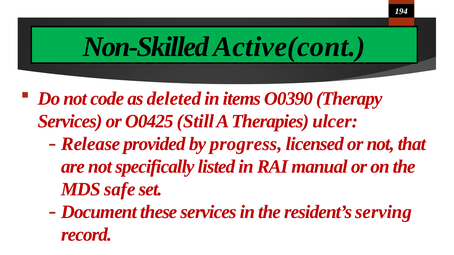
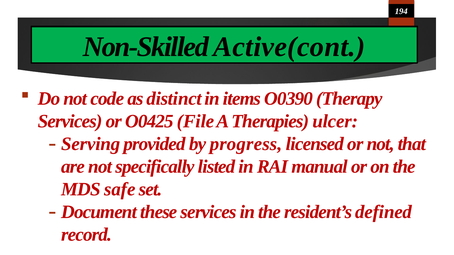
deleted: deleted -> distinct (174, 99)
Still: Still -> File (196, 121)
Release: Release -> Serving (91, 144)
serving: serving -> defined (384, 212)
